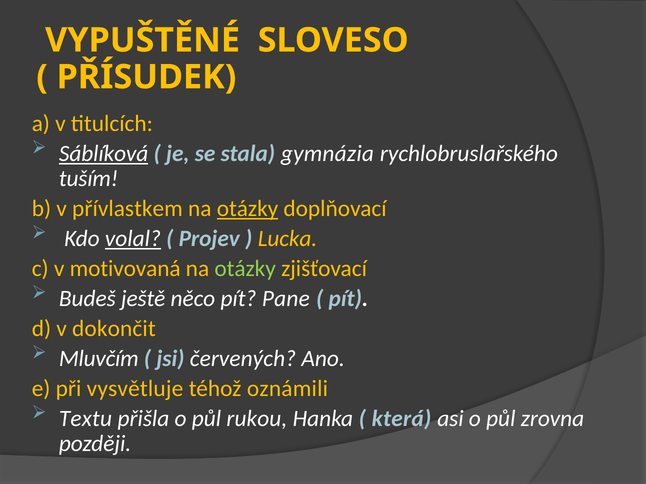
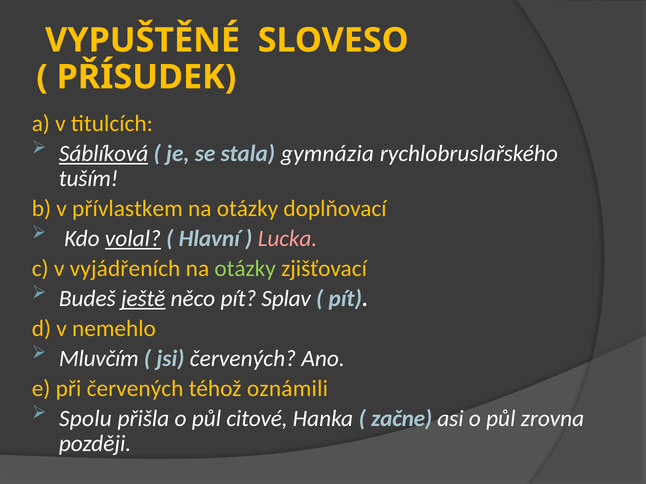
otázky underline: present -> none (248, 209)
Projev: Projev -> Hlavní (209, 239)
Lucka colour: yellow -> pink (287, 239)
motivovaná: motivovaná -> vyjádřeních (125, 269)
ještě underline: none -> present (143, 299)
Pane: Pane -> Splav (286, 299)
dokončit: dokončit -> nemehlo (114, 329)
při vysvětluje: vysvětluje -> červených (135, 389)
Textu: Textu -> Spolu (85, 419)
rukou: rukou -> citové (257, 419)
která: která -> začne (402, 419)
